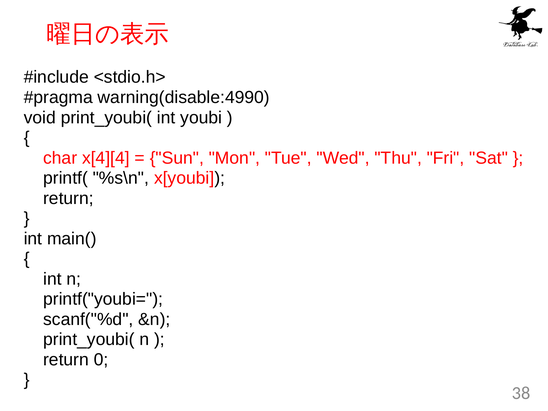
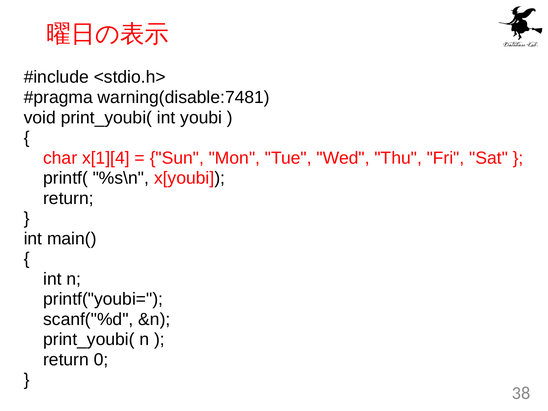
warning(disable:4990: warning(disable:4990 -> warning(disable:7481 (184, 97)
x[4][4: x[4][4 -> x[1][4 (106, 158)
